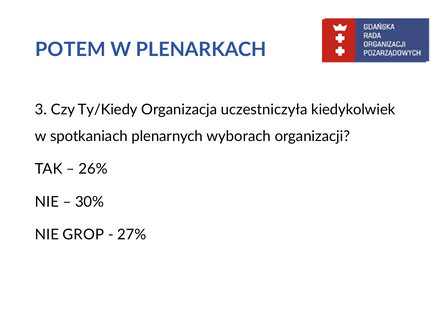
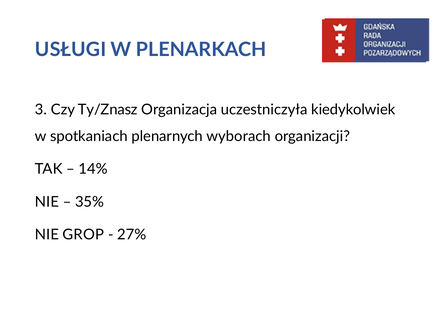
POTEM: POTEM -> USŁUGI (71, 50)
Ty/Kiedy: Ty/Kiedy -> Ty/Znasz (108, 110)
26%: 26% -> 14% (93, 169)
30%: 30% -> 35% (90, 202)
